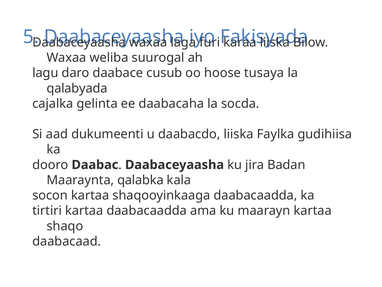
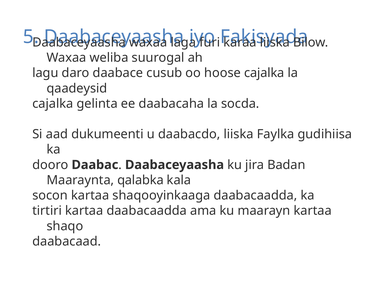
hoose tusaya: tusaya -> cajalka (264, 73)
qalabyada: qalabyada -> qaadeysid (77, 88)
